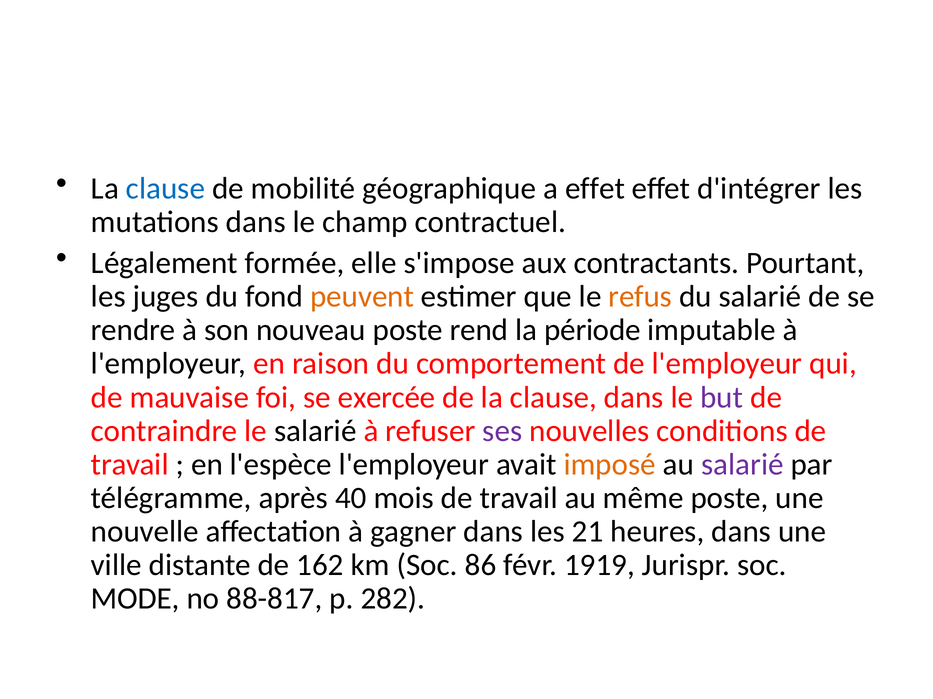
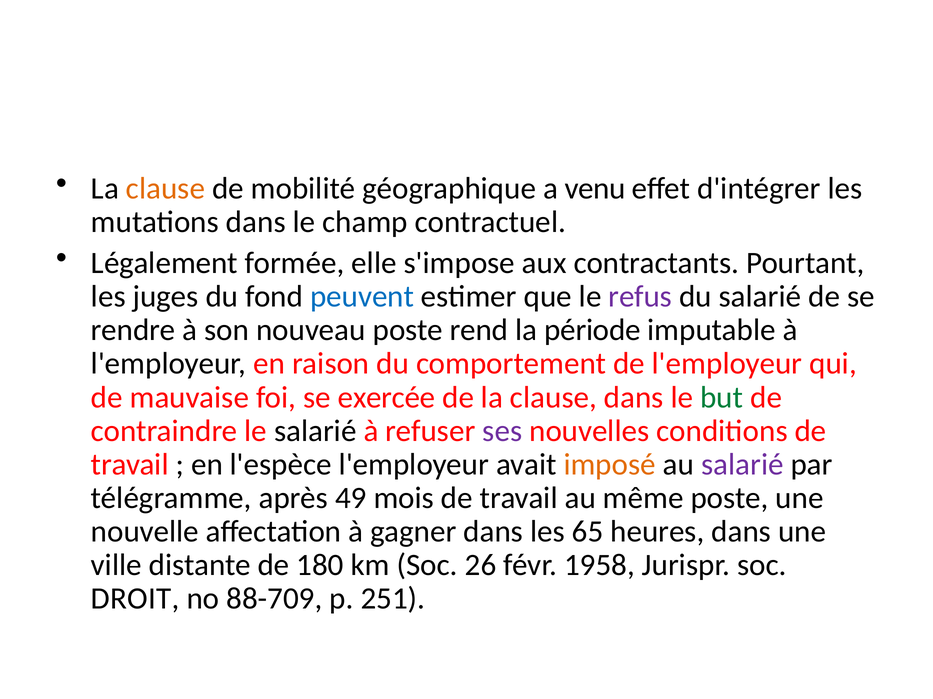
clause colour: blue -> orange (165, 189)
a effet: effet -> venu (595, 189)
peuvent colour: orange -> blue (362, 297)
refus colour: orange -> purple (640, 297)
but colour: purple -> green (722, 398)
40: 40 -> 49 (351, 498)
21: 21 -> 65 (588, 532)
162: 162 -> 180 (320, 566)
86: 86 -> 26 (481, 566)
1919: 1919 -> 1958 (599, 566)
MODE: MODE -> DROIT (135, 599)
88-817: 88-817 -> 88-709 (274, 599)
282: 282 -> 251 (393, 599)
